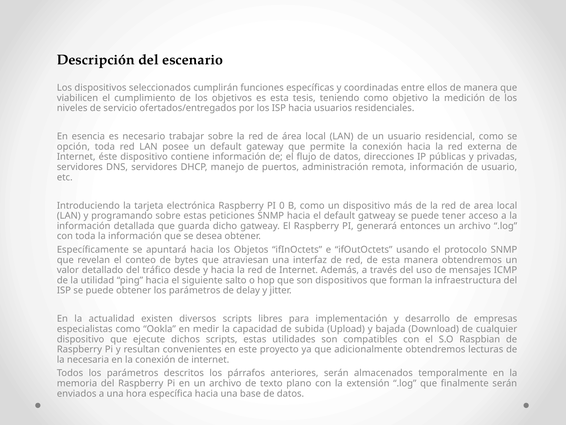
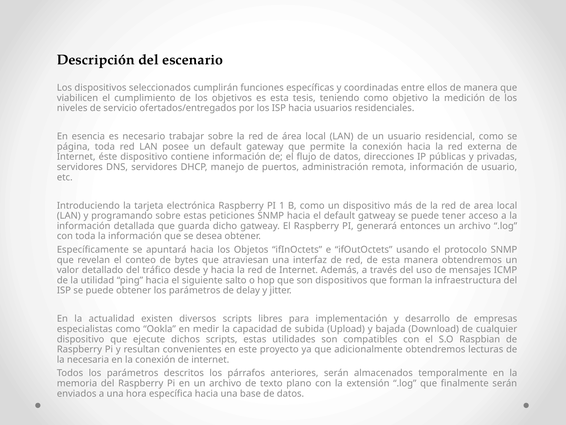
opción: opción -> página (73, 147)
0: 0 -> 1 (282, 205)
